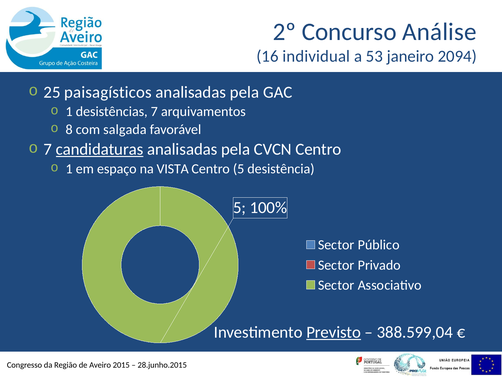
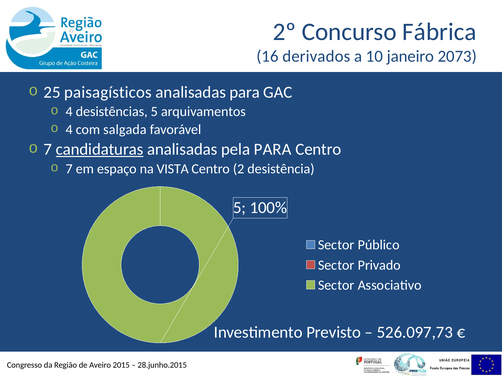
Análise: Análise -> Fábrica (439, 32)
individual: individual -> derivados (316, 56)
53: 53 -> 10 (374, 56)
2094: 2094 -> 2073 (457, 56)
pela: pela -> para (245, 92)
1: 1 -> 4 (69, 111)
desistências 7: 7 -> 5 (154, 111)
8: 8 -> 4 (69, 129)
pela CVCN: CVCN -> PARA (273, 149)
1: 1 -> 7 (69, 169)
Centro 5: 5 -> 2 (239, 169)
Previsto underline: present -> none (334, 332)
388.599,04: 388.599,04 -> 526.097,73 (415, 332)
